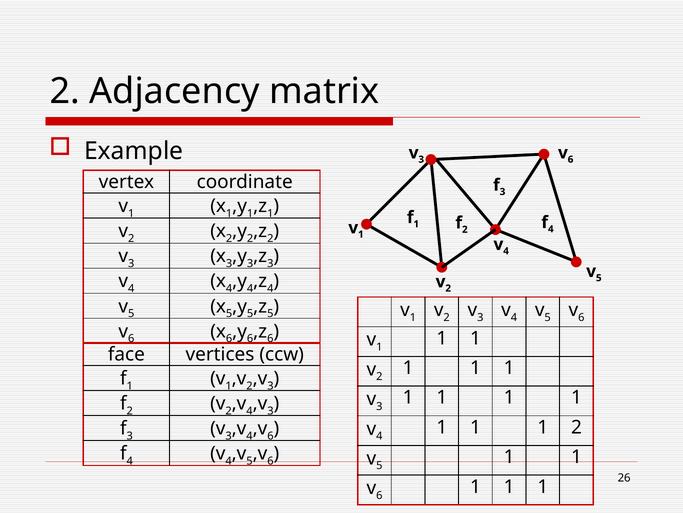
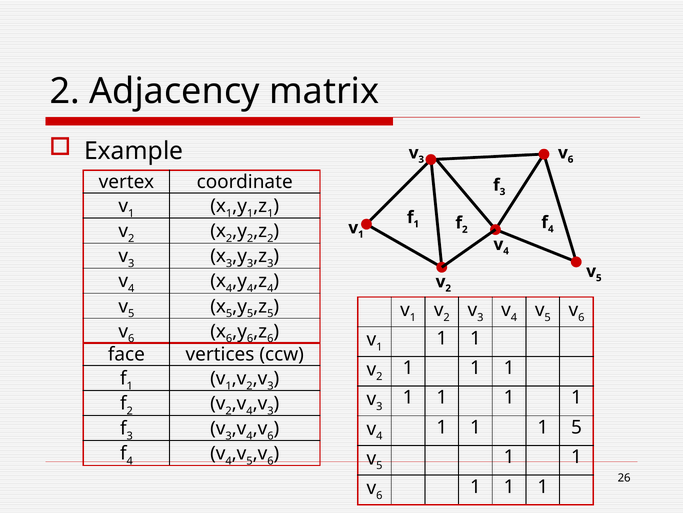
1 2: 2 -> 5 (576, 427)
